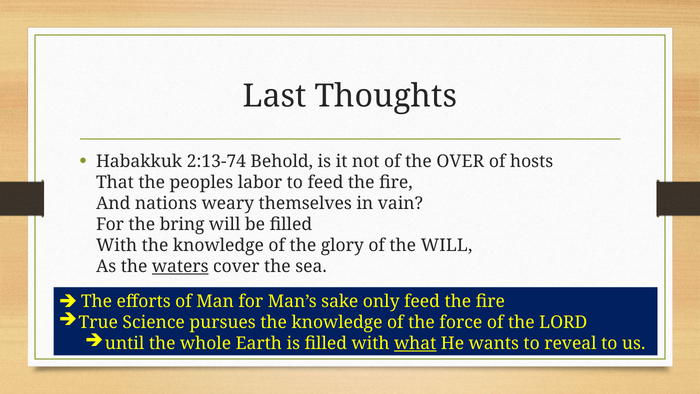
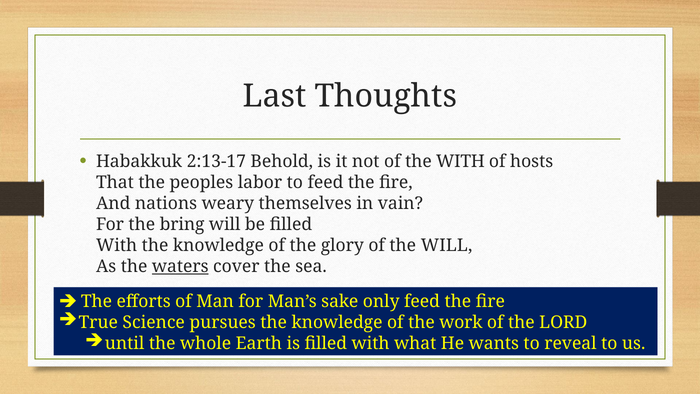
2:13-74: 2:13-74 -> 2:13-17 (216, 161)
the OVER: OVER -> WITH (460, 161)
force: force -> work (461, 322)
what underline: present -> none (415, 343)
